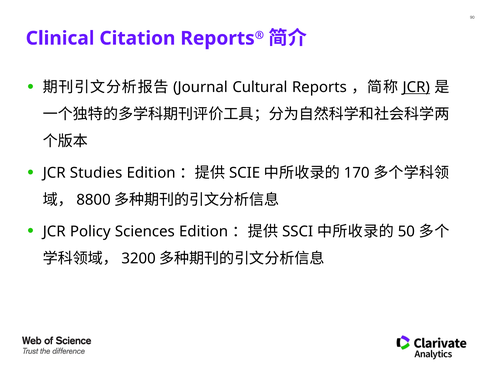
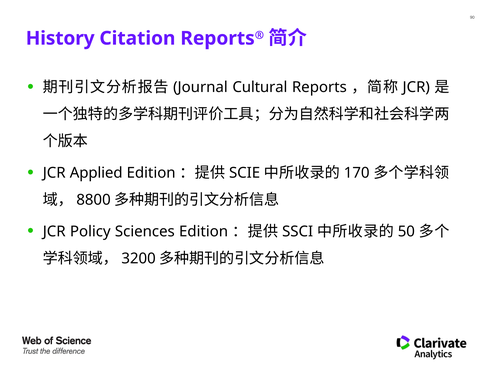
Clinical: Clinical -> History (60, 38)
JCR underline: present -> none (416, 87)
Studies: Studies -> Applied (96, 173)
